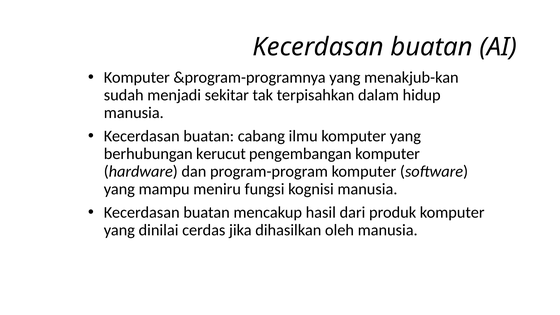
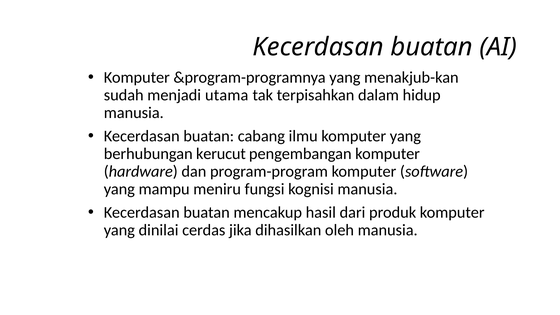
sekitar: sekitar -> utama (227, 95)
